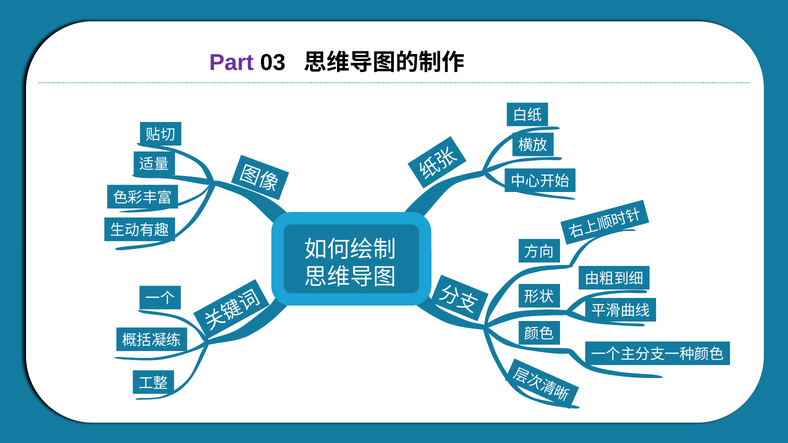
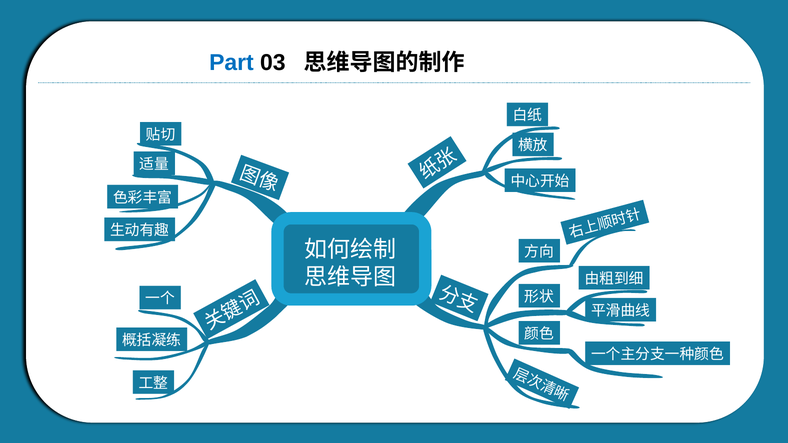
Part colour: purple -> blue (231, 63)
